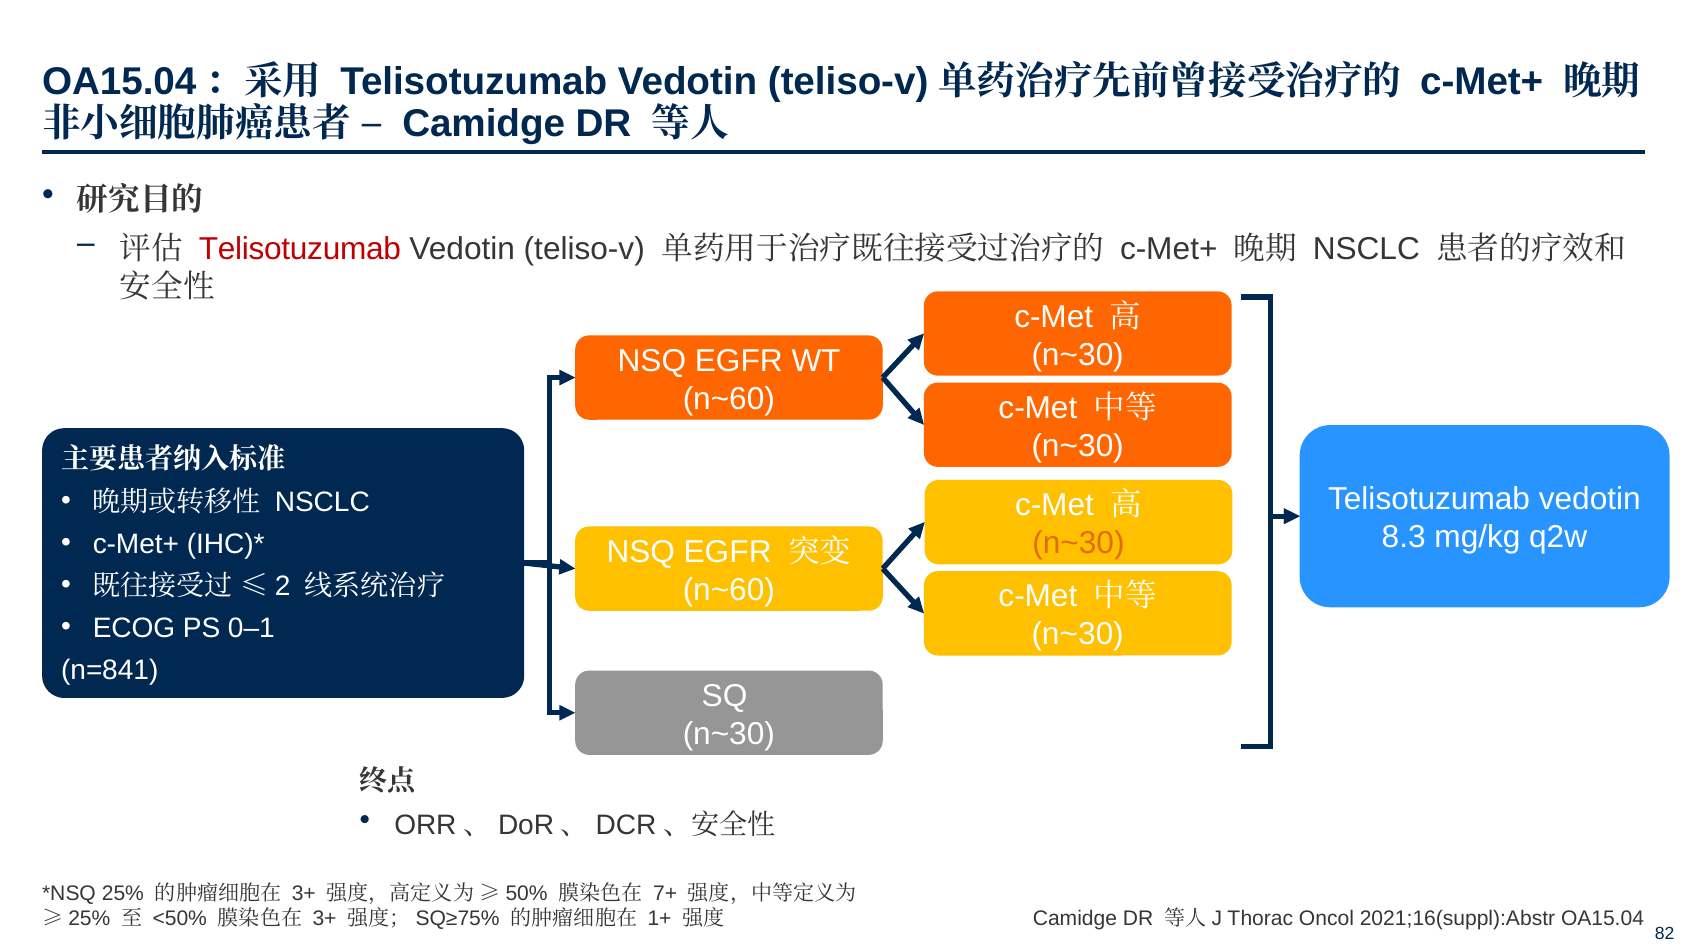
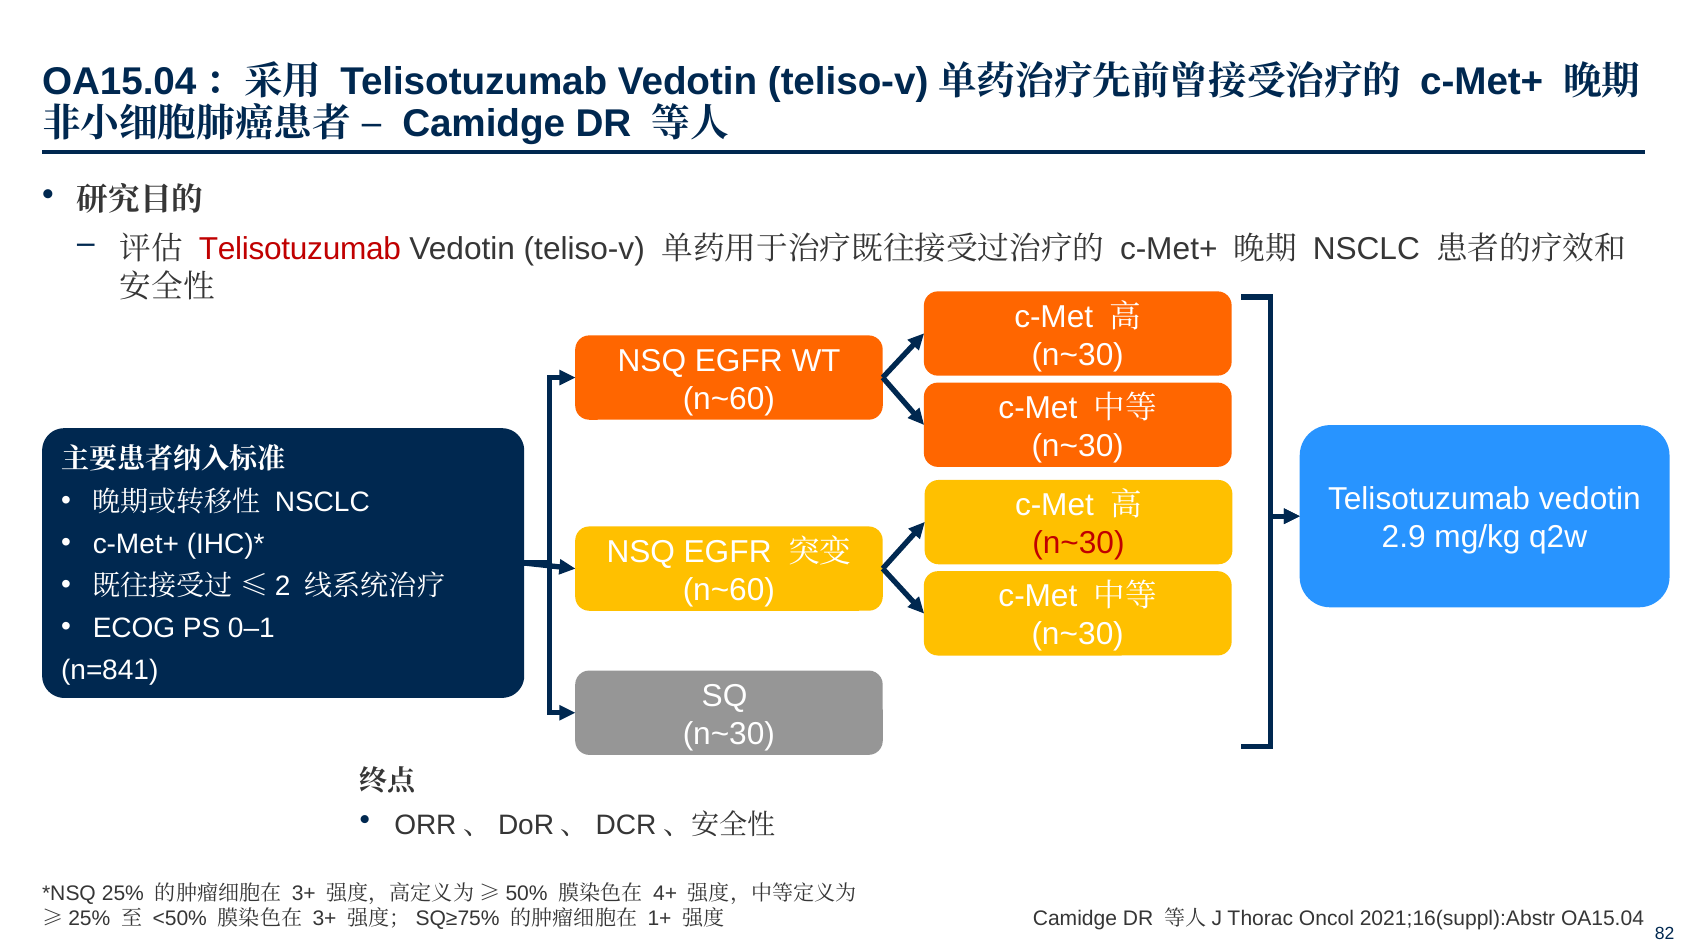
8.3: 8.3 -> 2.9 (1404, 537)
n~30 colour: orange -> red (1078, 543)
7+: 7+ -> 4+ (665, 894)
